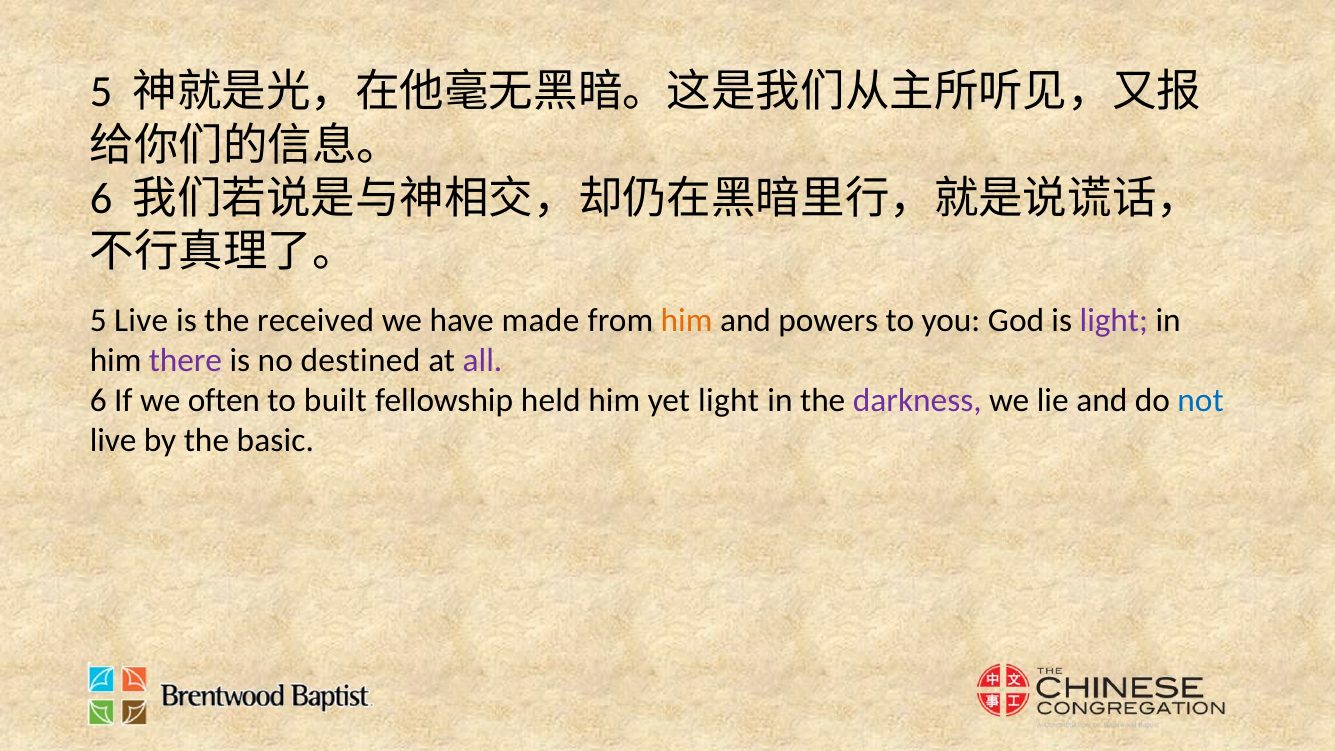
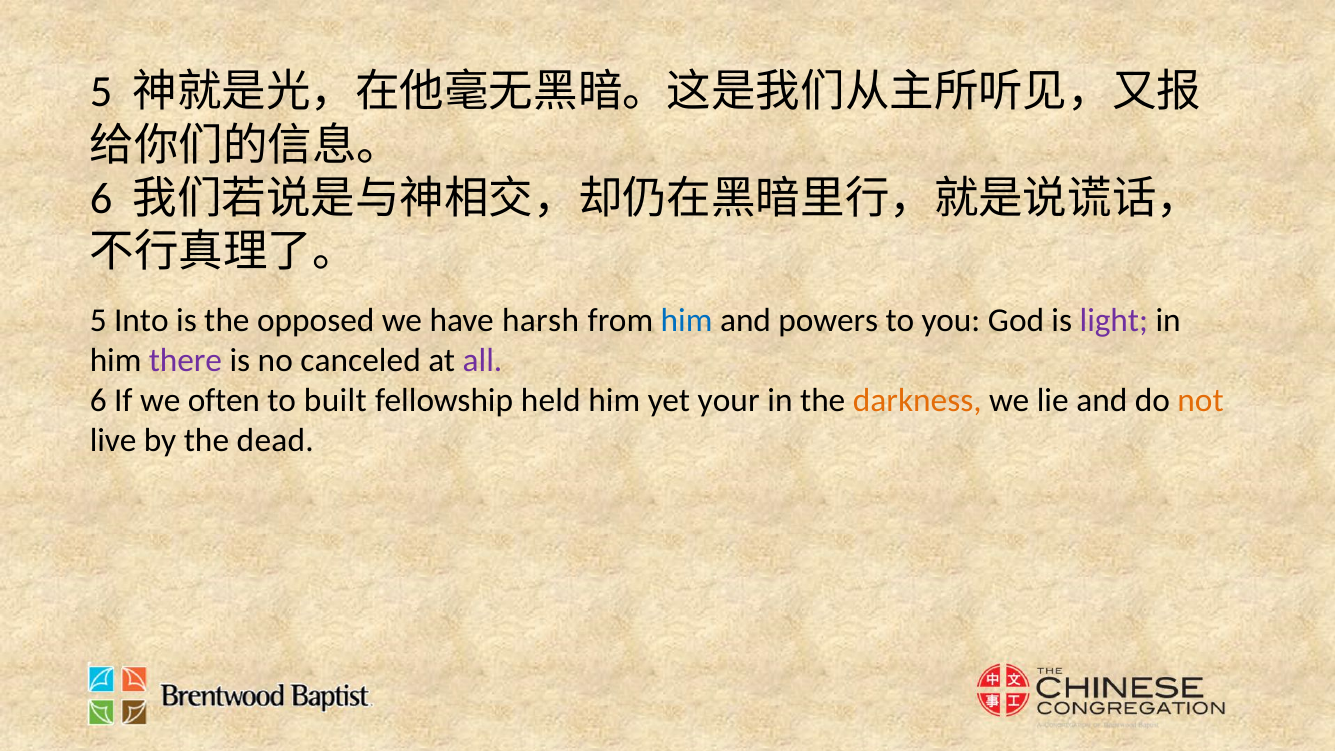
5 Live: Live -> Into (141, 320)
received: received -> opposed (316, 320)
made: made -> harsh (541, 320)
him colour: orange -> blue (687, 320)
destined: destined -> canceled (361, 361)
yet light: light -> your (729, 401)
darkness colour: purple -> orange (917, 401)
not colour: blue -> orange (1201, 401)
basic: basic -> dead (275, 441)
